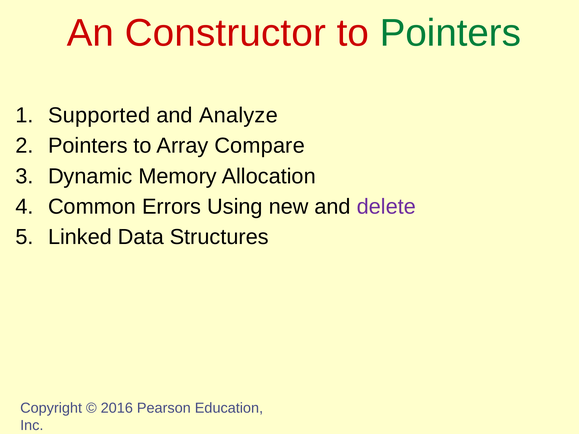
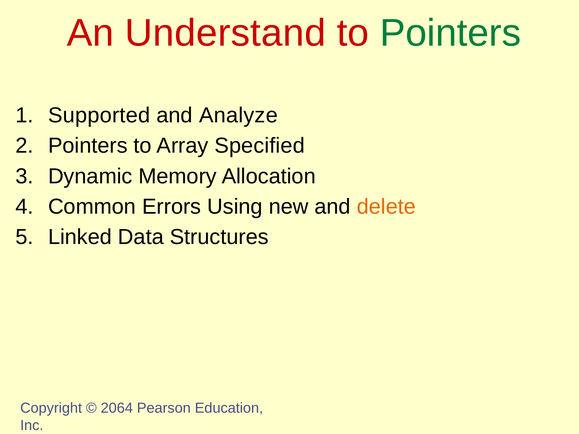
Constructor: Constructor -> Understand (225, 33)
Compare: Compare -> Specified (260, 146)
delete colour: purple -> orange (386, 207)
2016: 2016 -> 2064 (117, 408)
